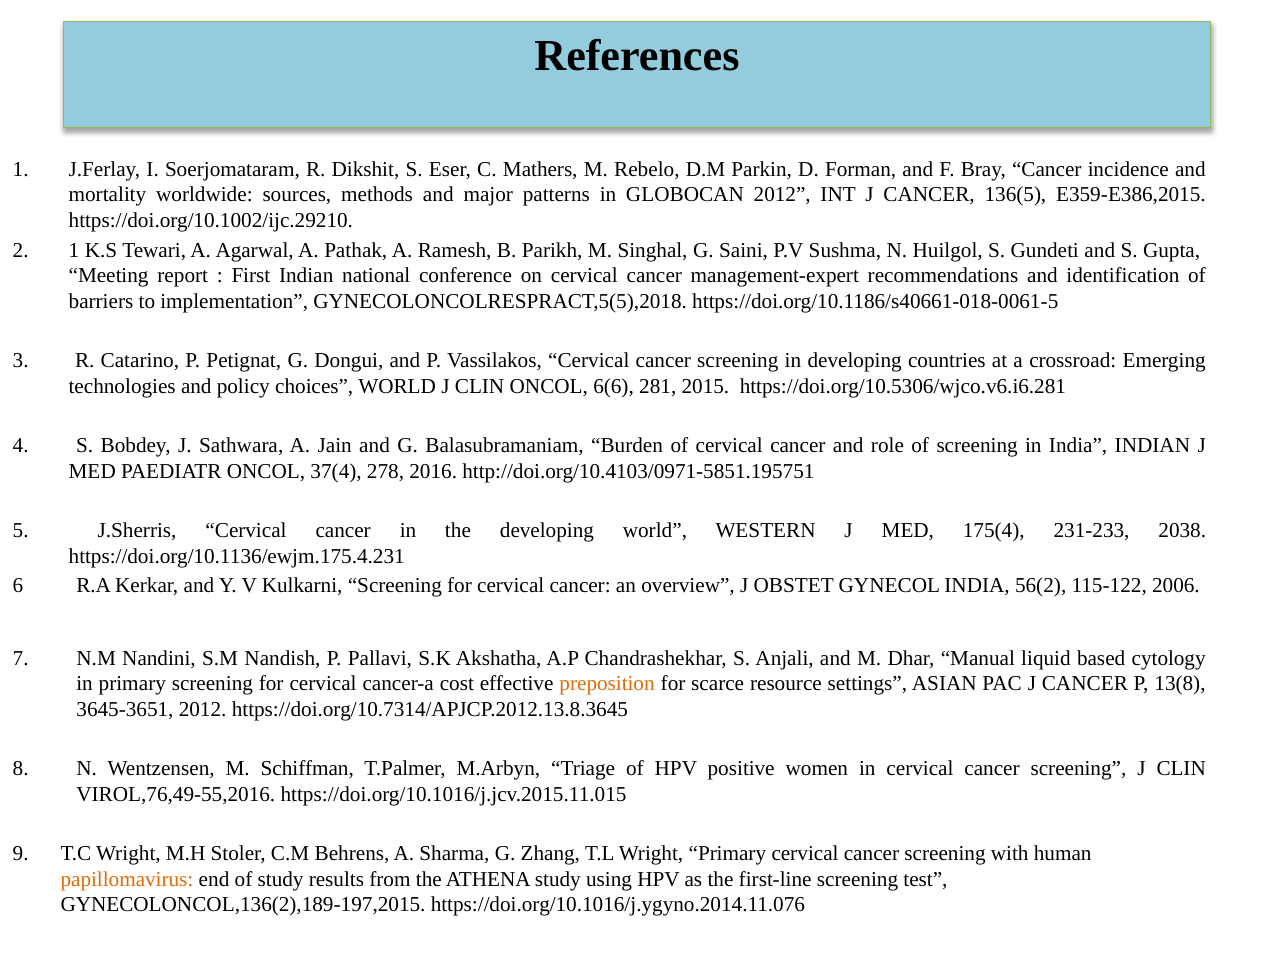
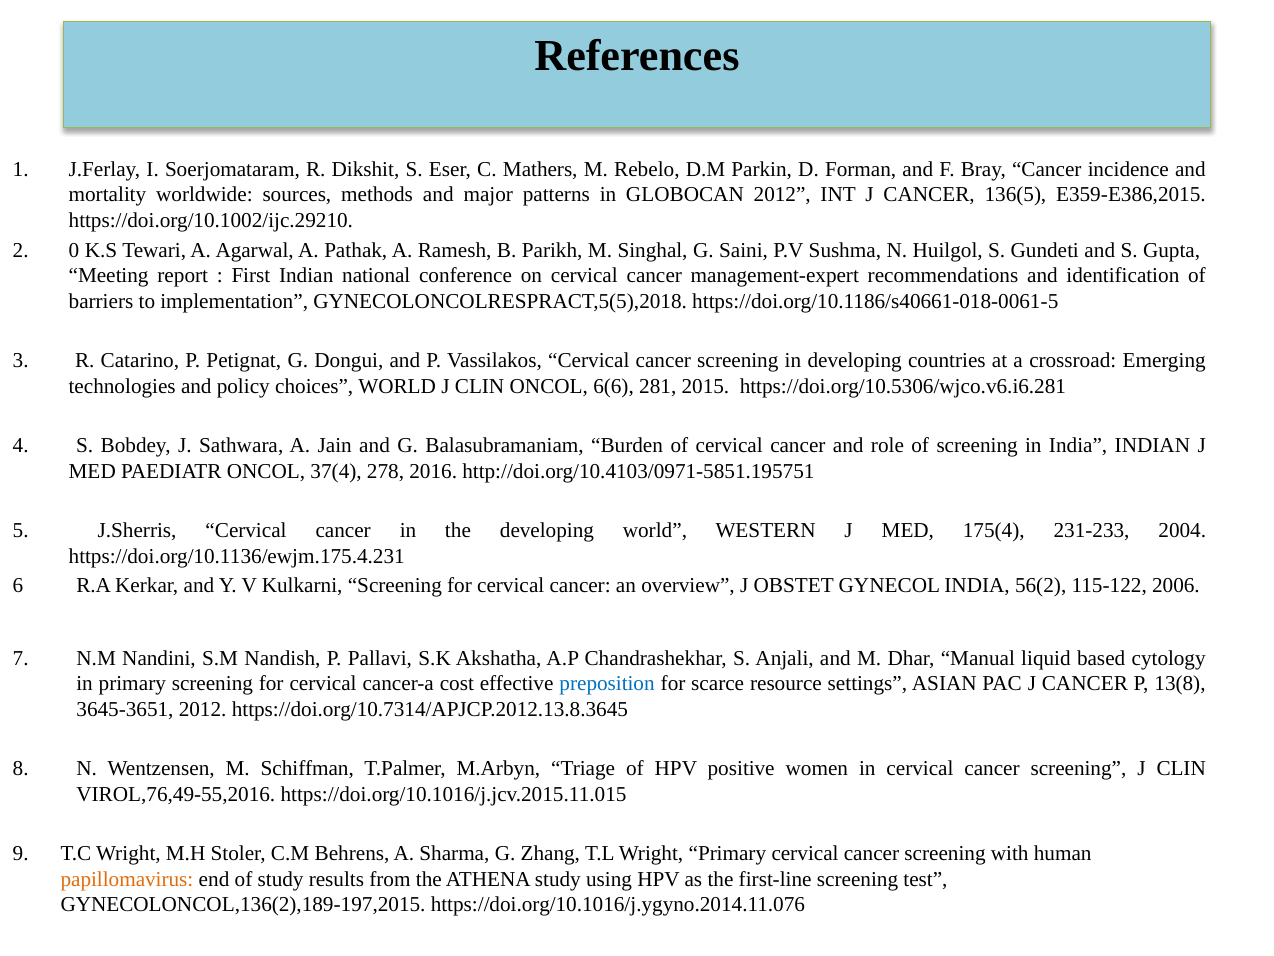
2 1: 1 -> 0 (74, 250)
2038: 2038 -> 2004 (1182, 530)
preposition colour: orange -> blue (607, 683)
